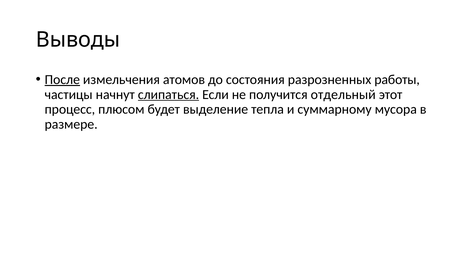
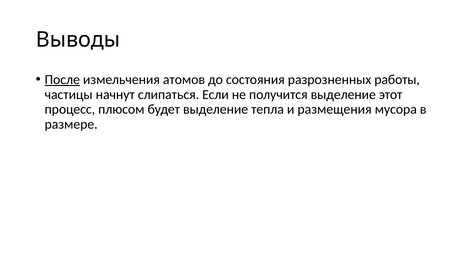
слипаться underline: present -> none (169, 94)
получится отдельный: отдельный -> выделение (343, 94)
суммарному: суммарному -> размещения (335, 109)
